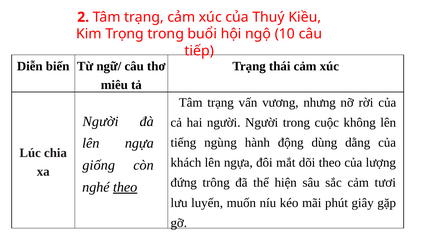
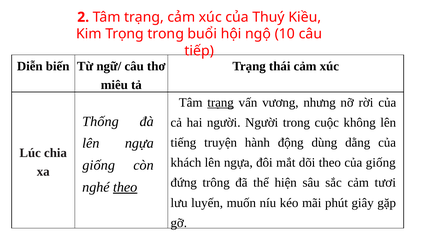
trạng underline: none -> present (221, 103)
Người: Người -> Thống (101, 122)
ngùng: ngùng -> truyện (221, 143)
của lượng: lượng -> giống (381, 163)
